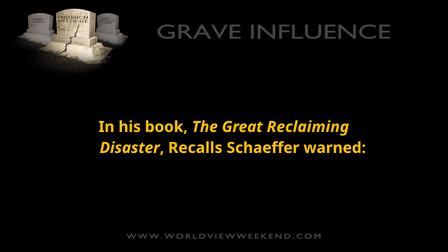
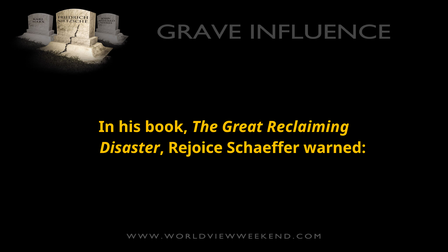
Recalls: Recalls -> Rejoice (195, 148)
